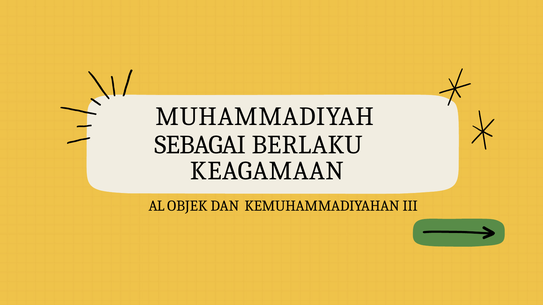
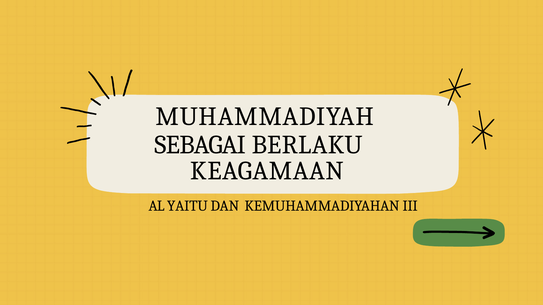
OBJEK: OBJEK -> YAITU (187, 206)
